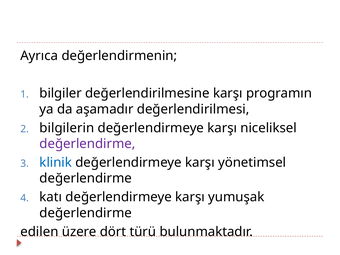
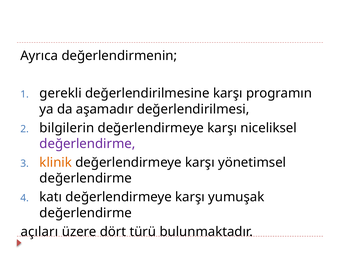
bilgiler: bilgiler -> gerekli (61, 93)
klinik colour: blue -> orange (56, 162)
edilen: edilen -> açıları (39, 232)
